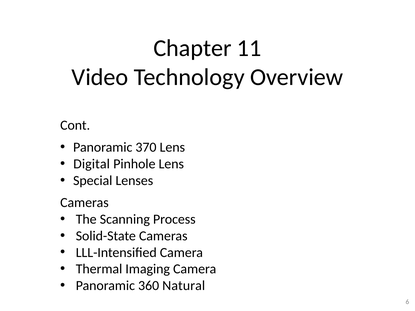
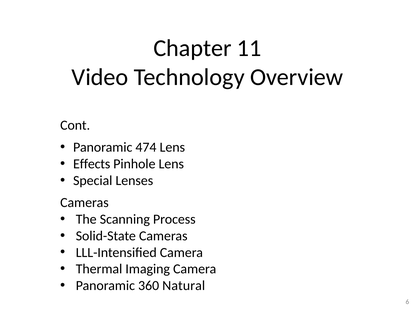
370: 370 -> 474 (146, 148)
Digital: Digital -> Effects (92, 164)
